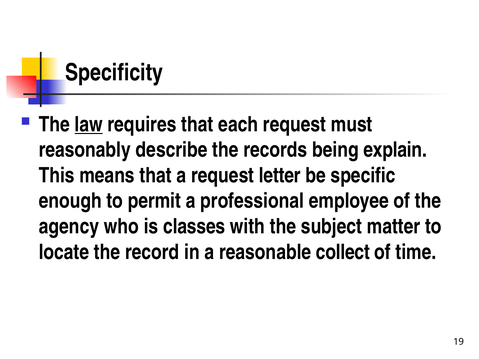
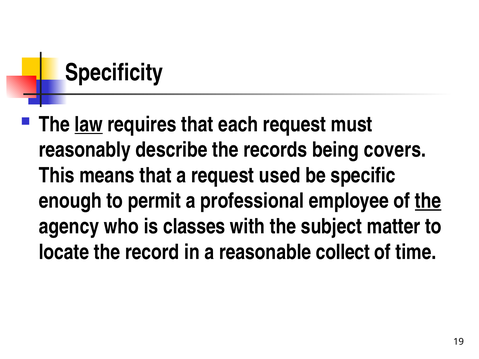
explain: explain -> covers (395, 150)
letter: letter -> used (280, 176)
the underline: none -> present (428, 201)
